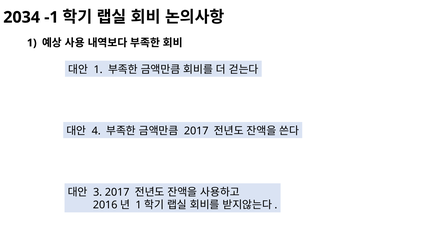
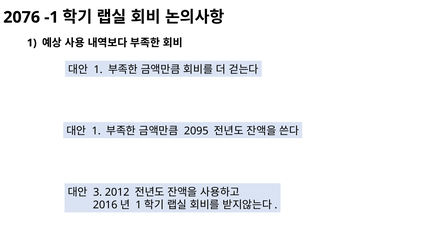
2034: 2034 -> 2076 (22, 17)
4: 4 -> 1 (96, 131)
2017: 2017 -> 2095 (196, 131)
3 2017: 2017 -> 2012 (117, 192)
